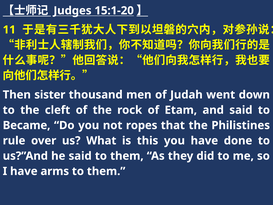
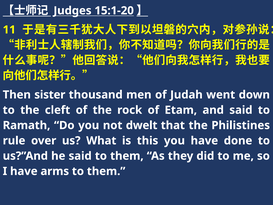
Became: Became -> Ramath (27, 125)
ropes: ropes -> dwelt (142, 125)
